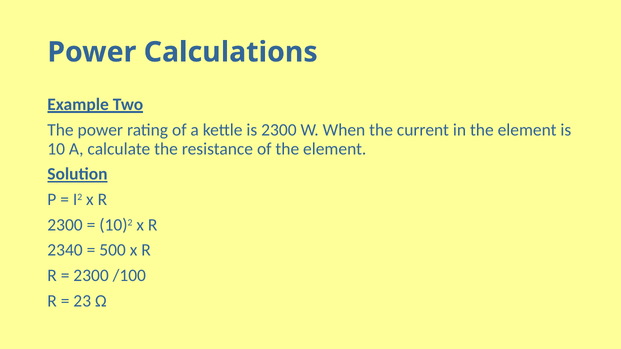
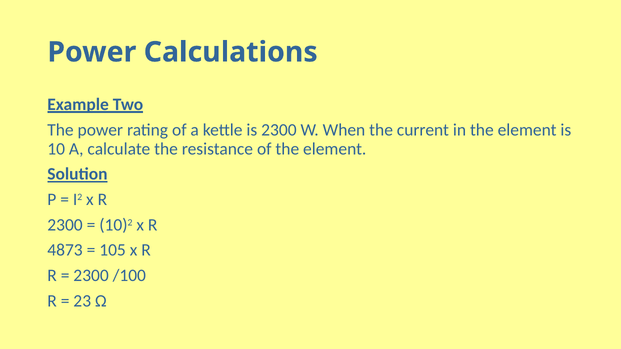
2340: 2340 -> 4873 (65, 250)
500: 500 -> 105 (113, 250)
